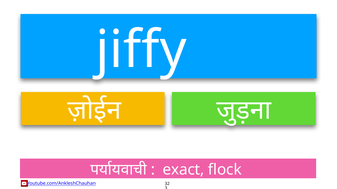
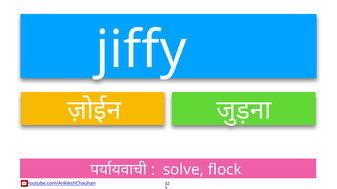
exact: exact -> solve (183, 170)
